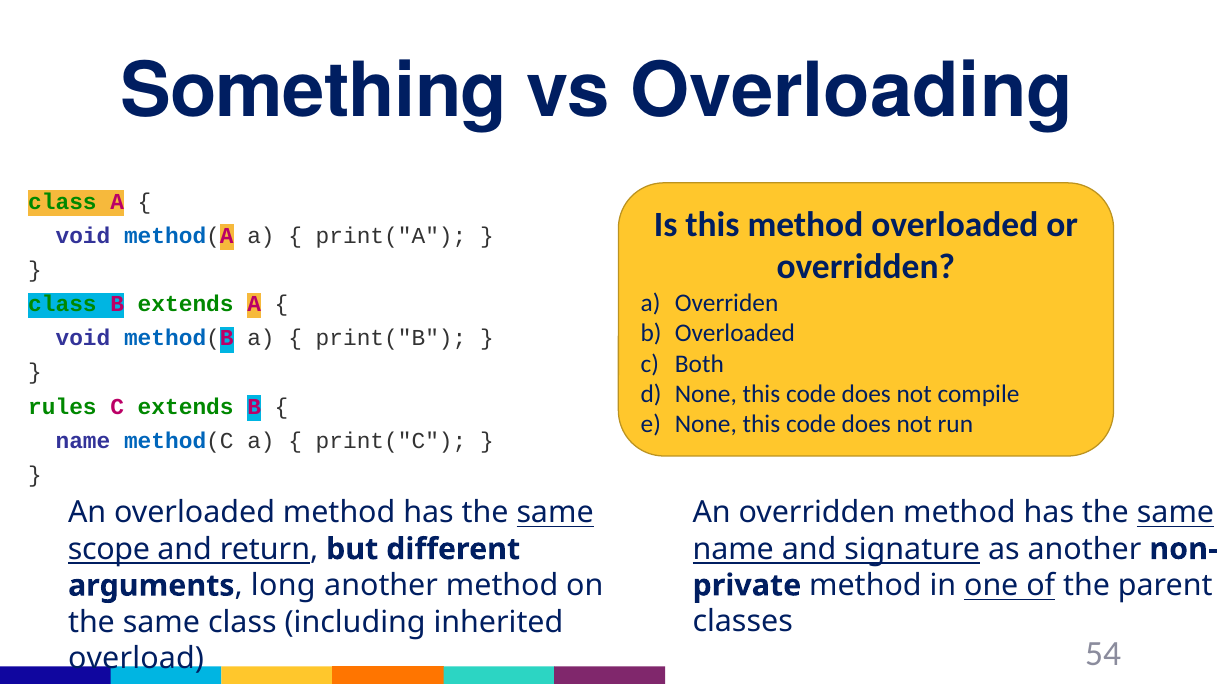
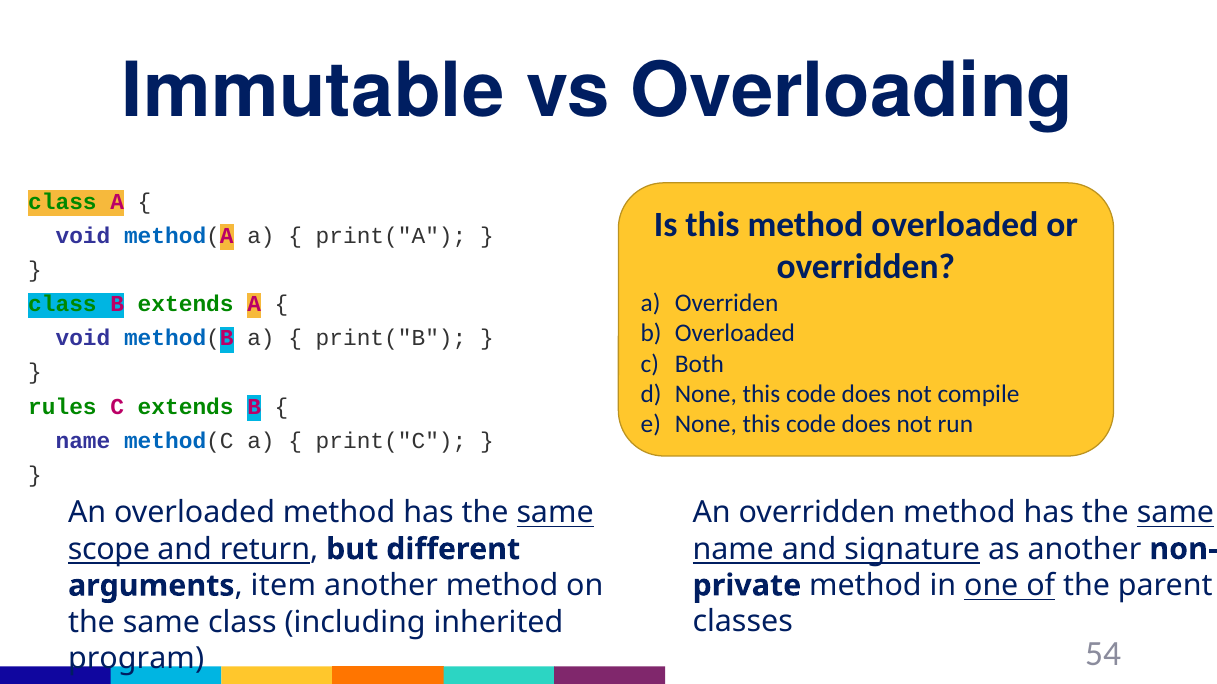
Something: Something -> Immutable (313, 91)
long: long -> item (283, 586)
overload: overload -> program (136, 659)
